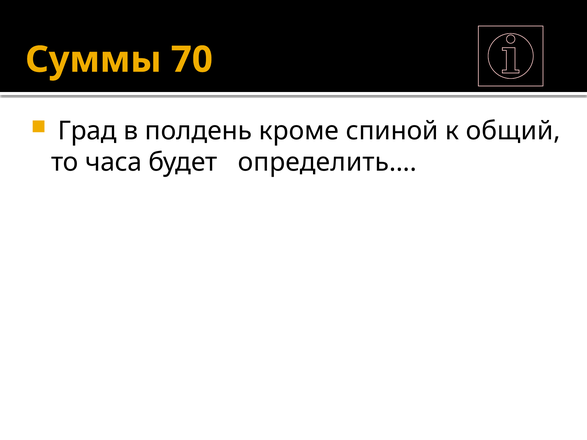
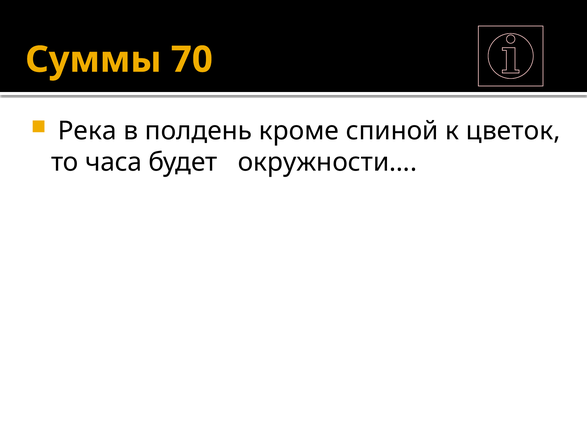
Град: Град -> Река (87, 131)
общий: общий -> цветок (513, 131)
определить…: определить… -> окружности… (327, 162)
